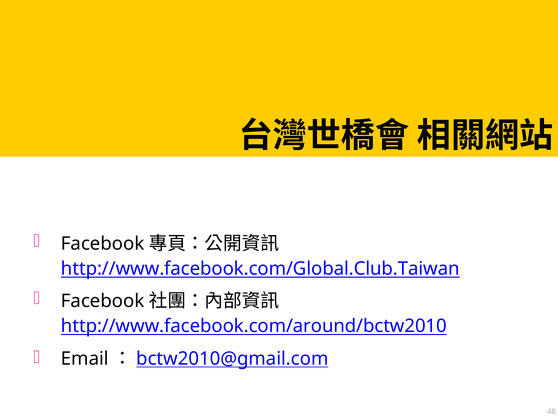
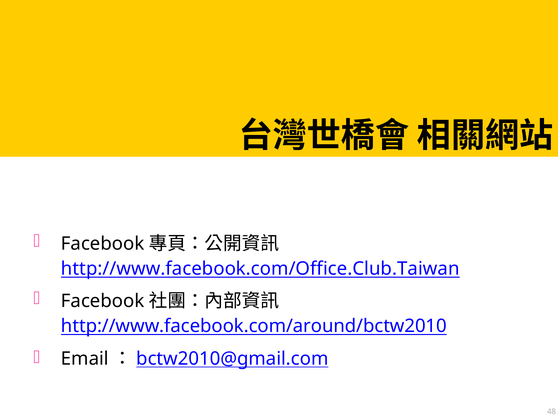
http://www.facebook.com/Global.Club.Taiwan: http://www.facebook.com/Global.Club.Taiwan -> http://www.facebook.com/Office.Club.Taiwan (260, 268)
